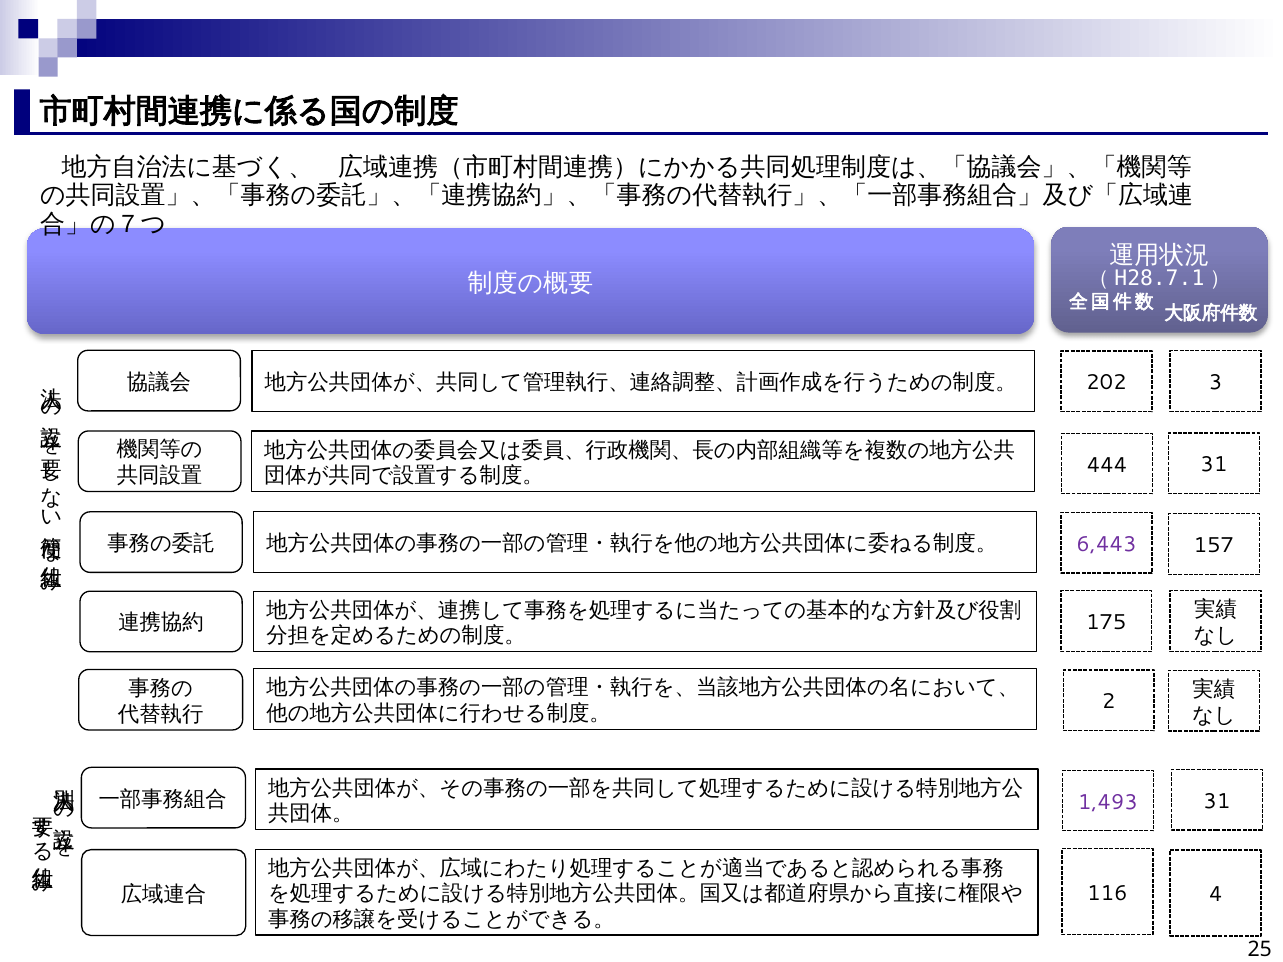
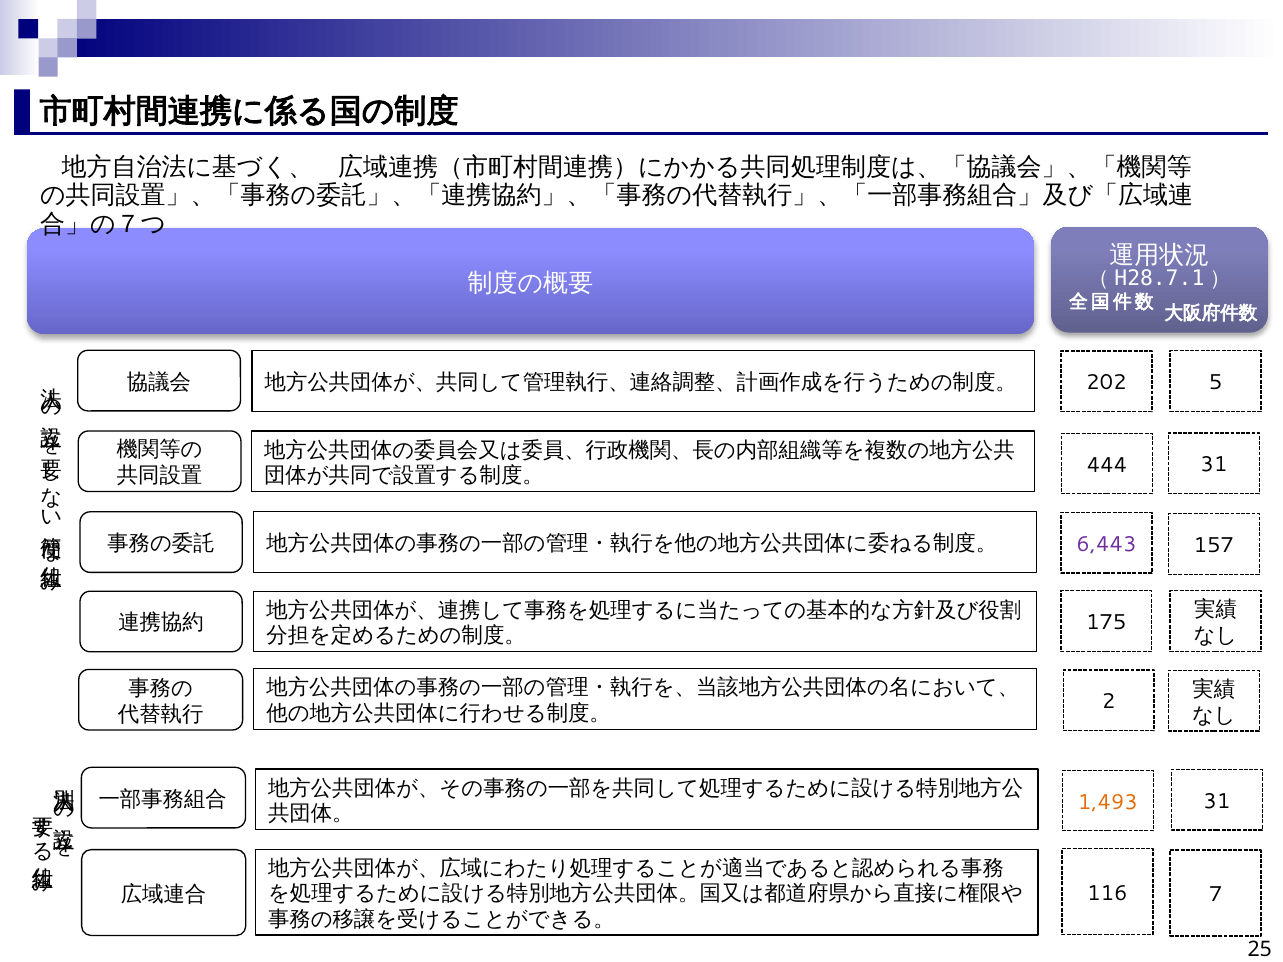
3: 3 -> 5 (1216, 382)
1,493 colour: purple -> orange (1108, 802)
4: 4 -> 7 (1216, 895)
